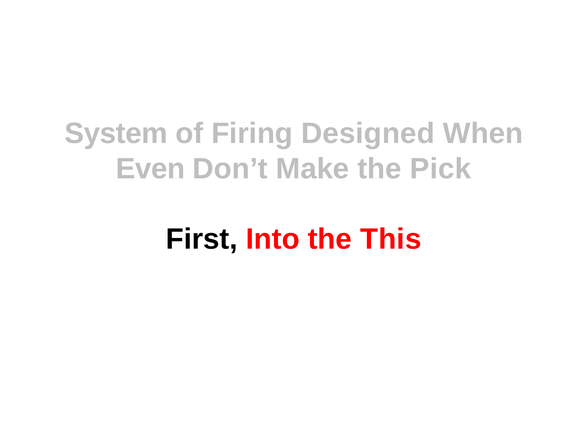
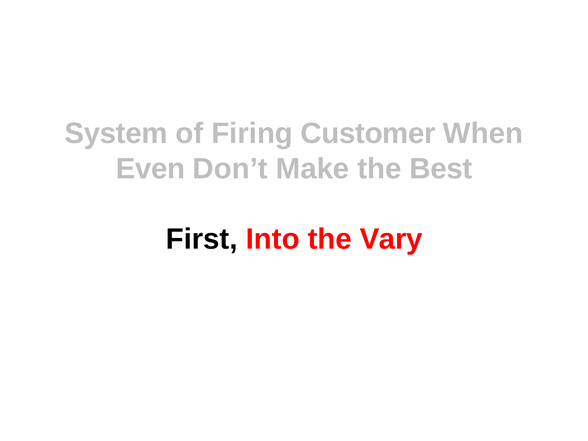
Designed: Designed -> Customer (368, 133)
Pick: Pick -> Best (441, 169)
This: This -> Vary (391, 239)
